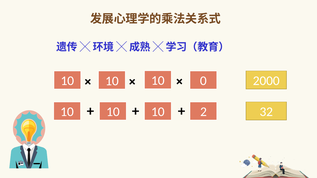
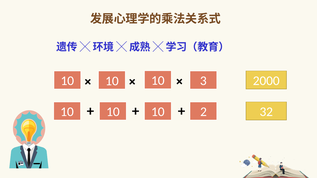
0: 0 -> 3 (203, 81)
